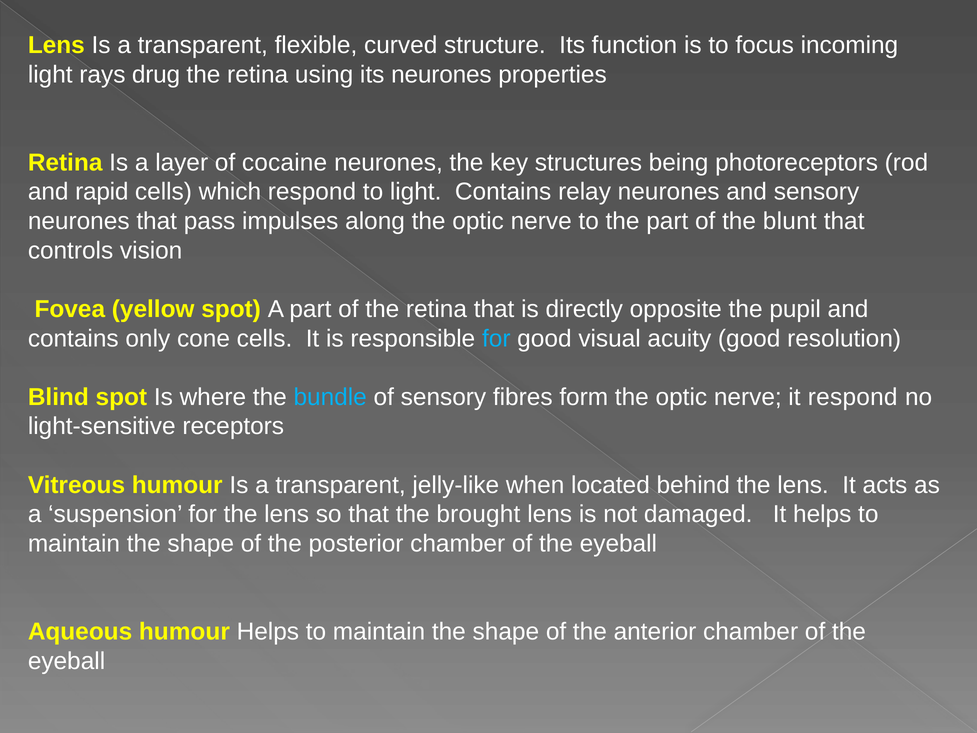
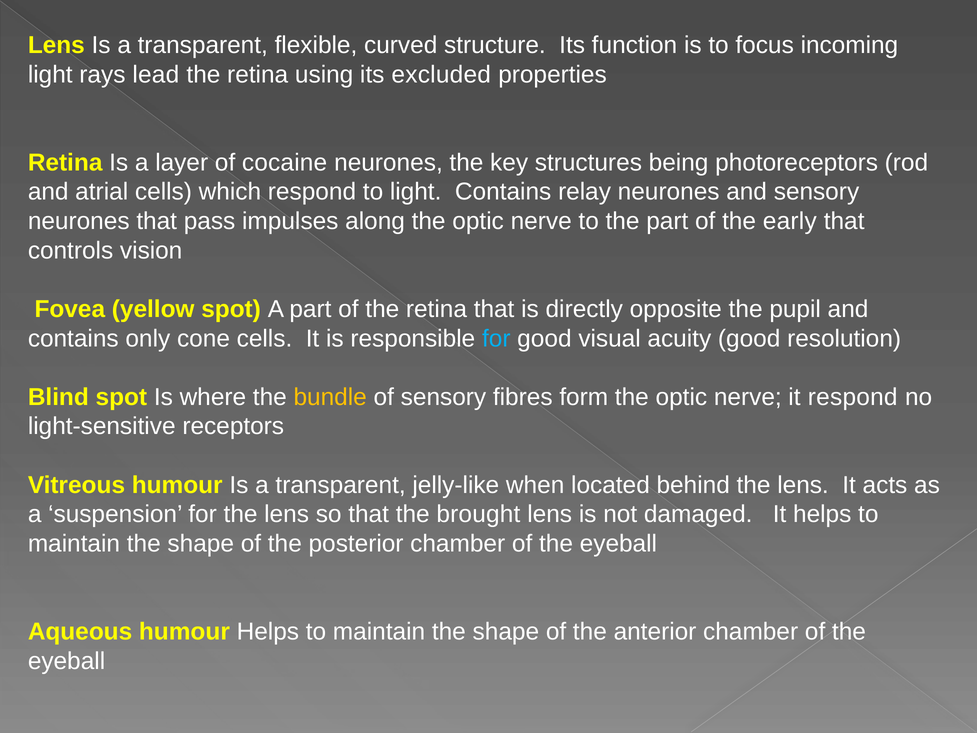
drug: drug -> lead (156, 75)
its neurones: neurones -> excluded (441, 75)
rapid: rapid -> atrial (102, 192)
blunt: blunt -> early (790, 221)
bundle colour: light blue -> yellow (330, 397)
